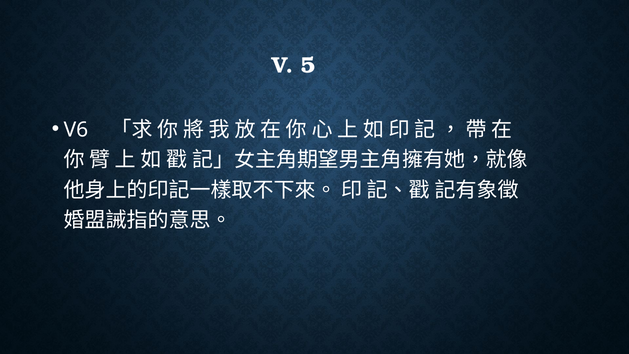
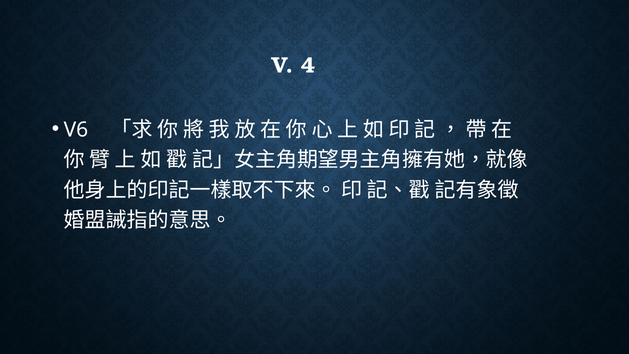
5: 5 -> 4 (308, 66)
